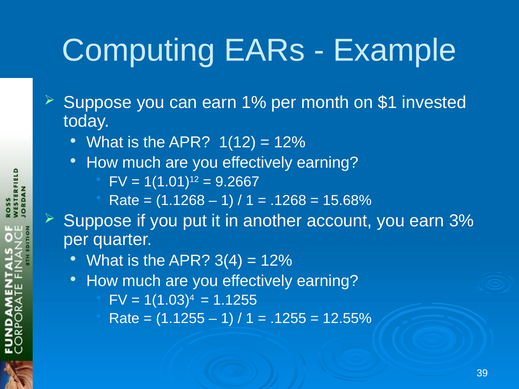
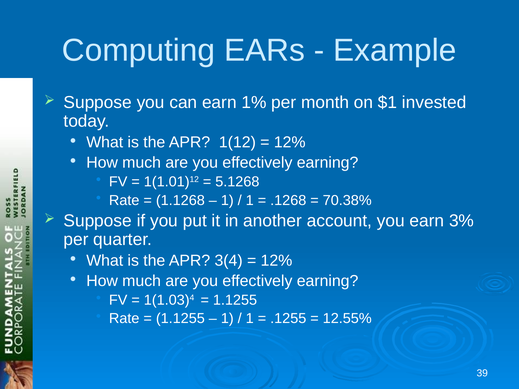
9.2667: 9.2667 -> 5.1268 (237, 182)
15.68%: 15.68% -> 70.38% (347, 200)
